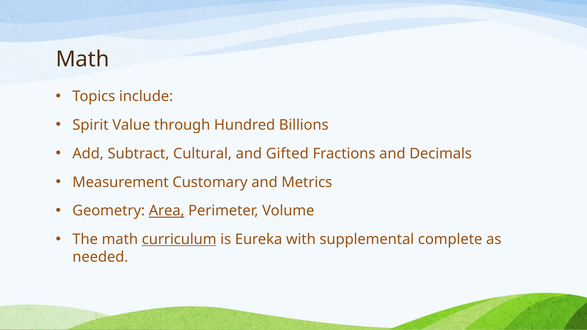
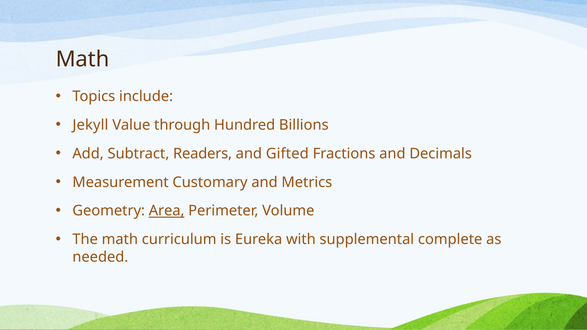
Spirit: Spirit -> Jekyll (90, 125)
Cultural: Cultural -> Readers (203, 154)
curriculum underline: present -> none (179, 239)
